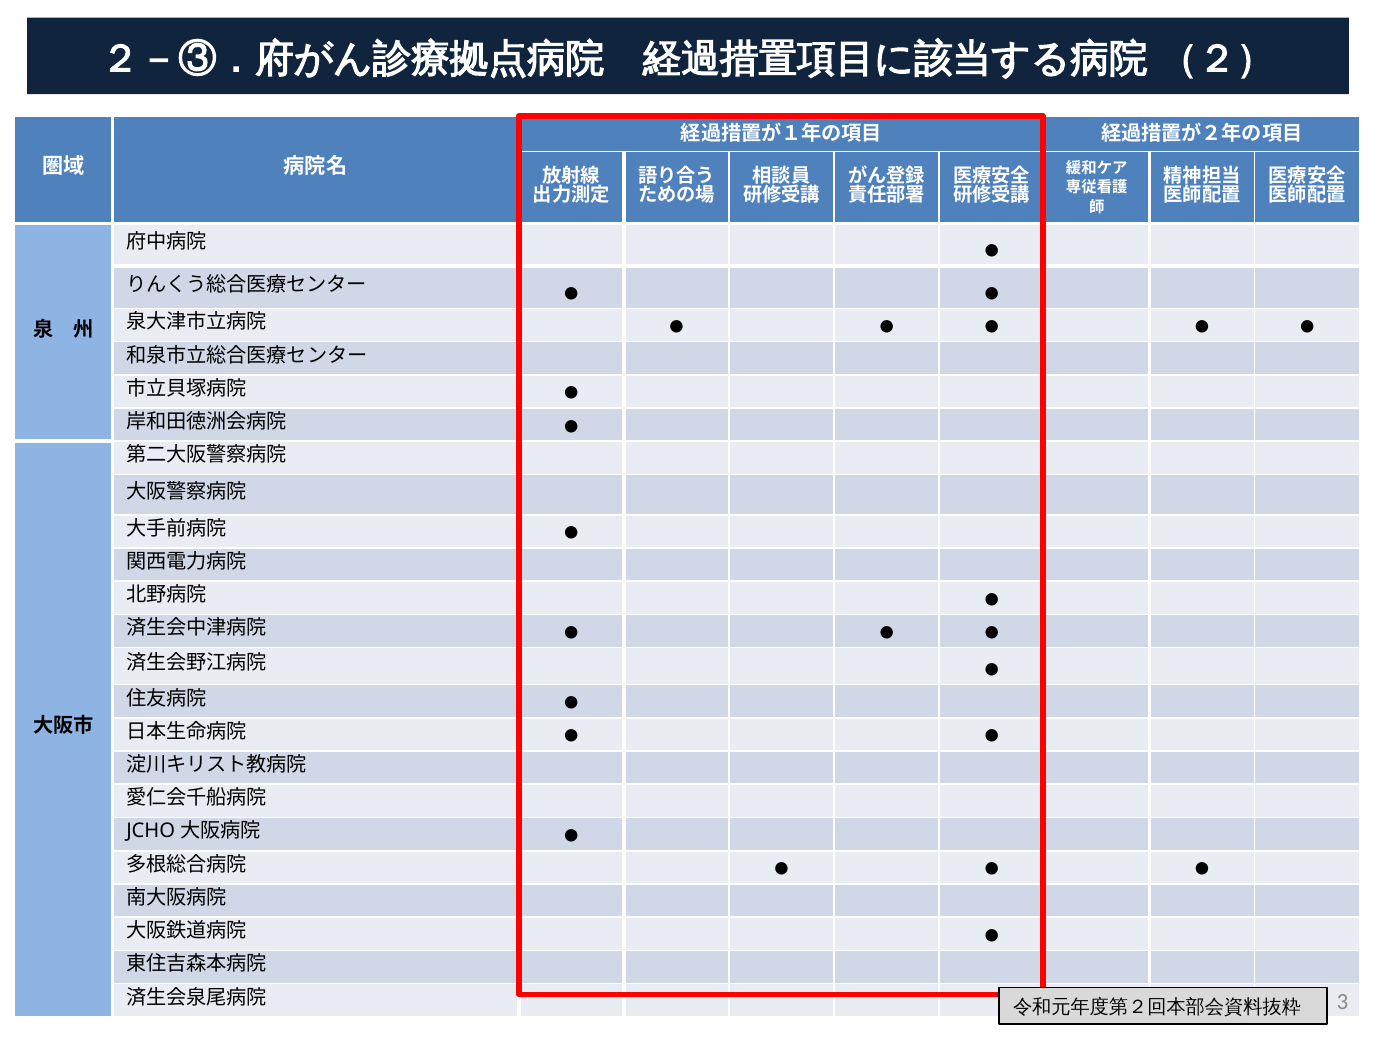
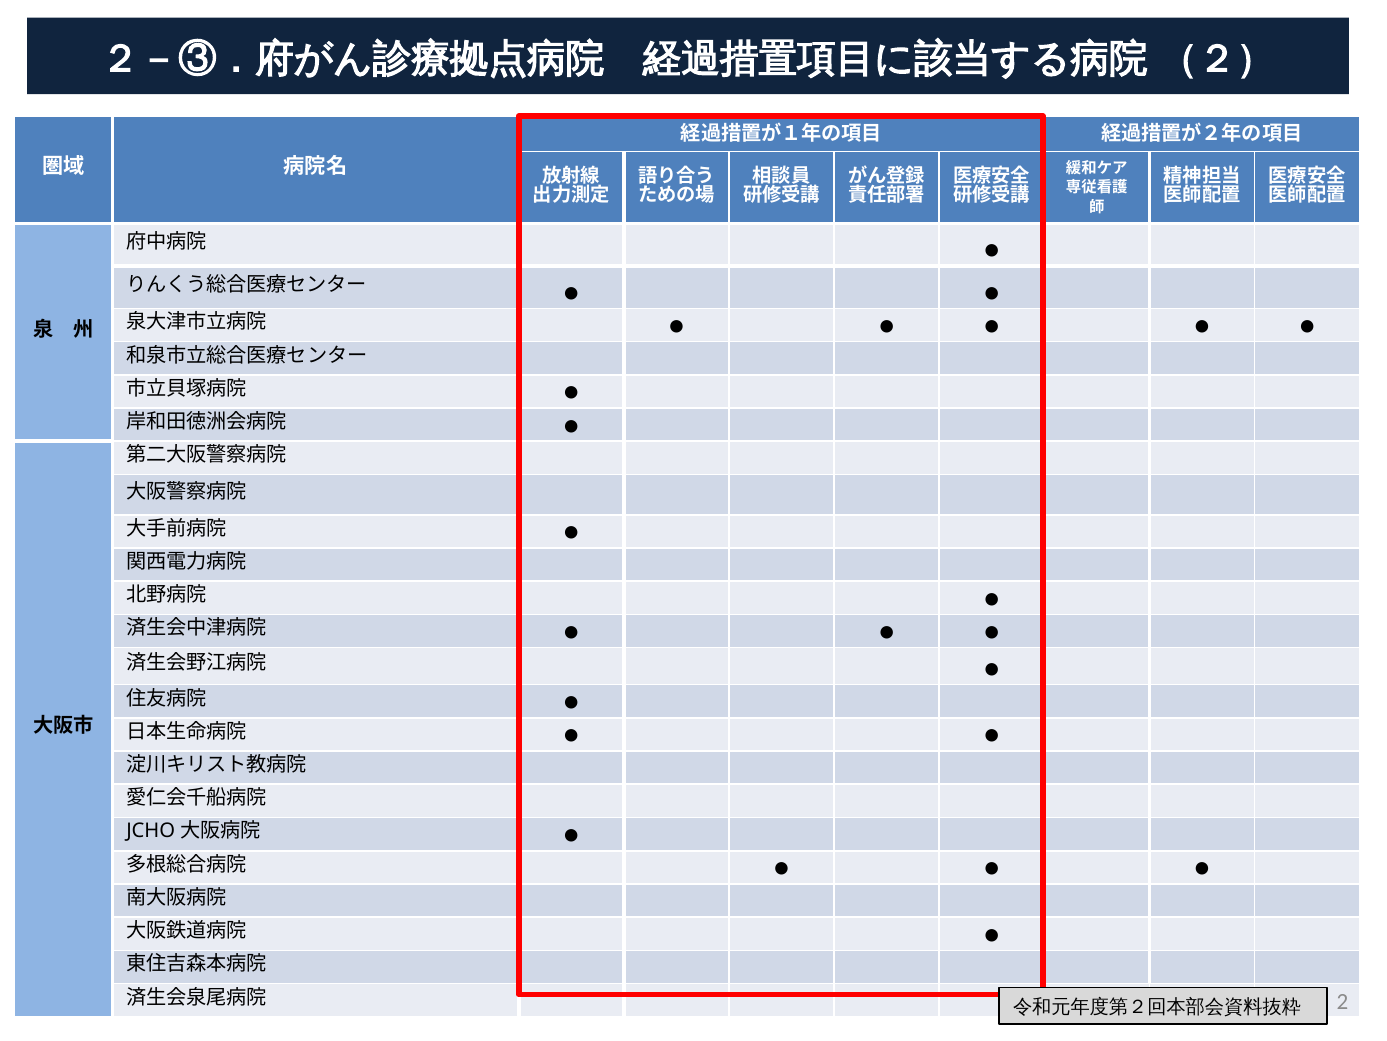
3: 3 -> 2 (1342, 1001)
